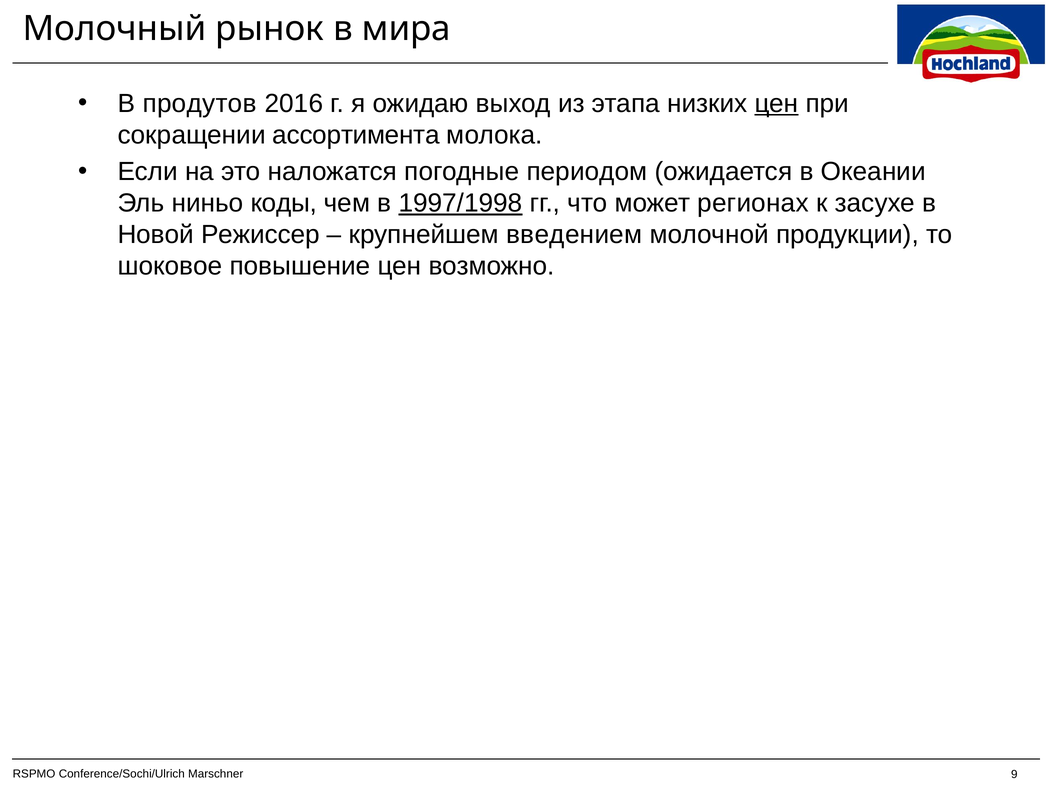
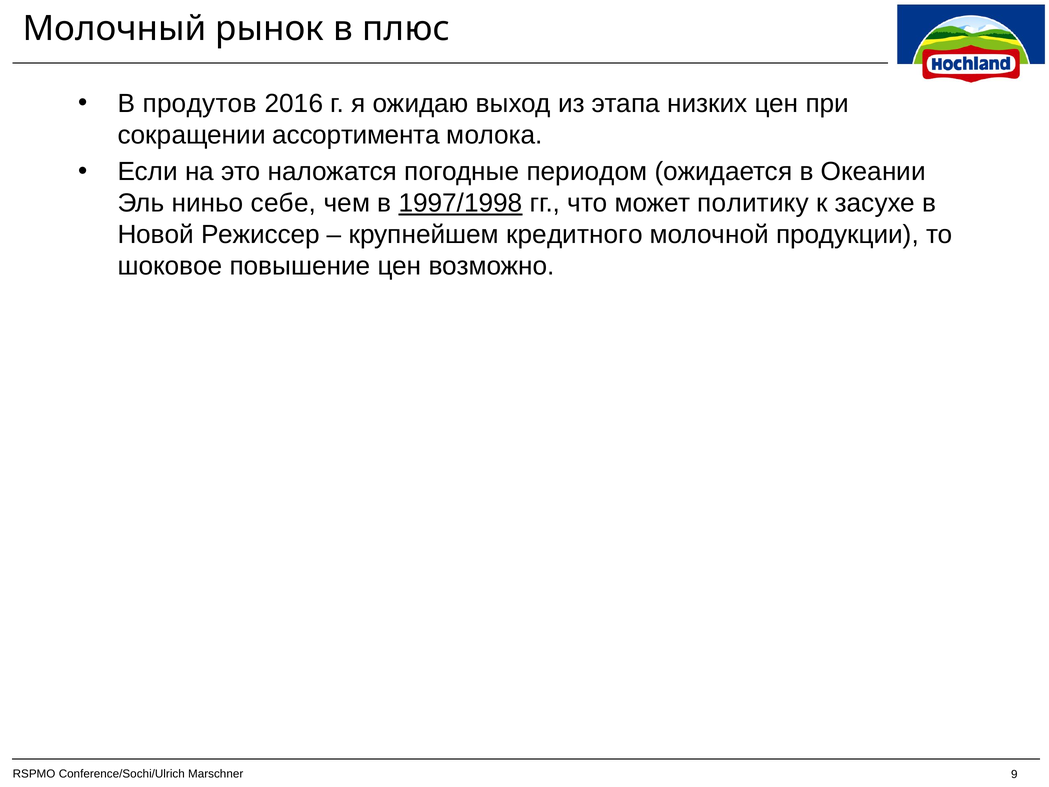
мира: мира -> плюс (406, 29)
цен underline: present -> none (777, 104)
коды: коды -> себе (283, 203)
регионах: регионах -> политику (753, 203)
введением: введением -> кредитного (574, 235)
